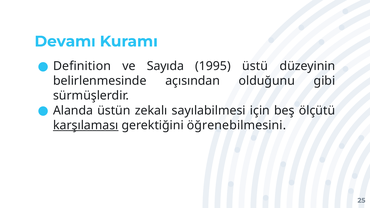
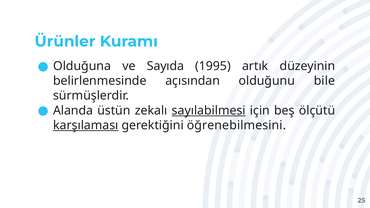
Devamı: Devamı -> Ürünler (65, 41)
Definition: Definition -> Olduğuna (82, 66)
üstü: üstü -> artık (255, 66)
gibi: gibi -> bile (324, 81)
sayılabilmesi underline: none -> present (209, 111)
